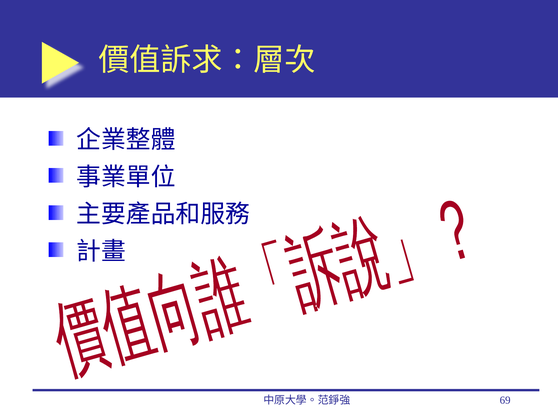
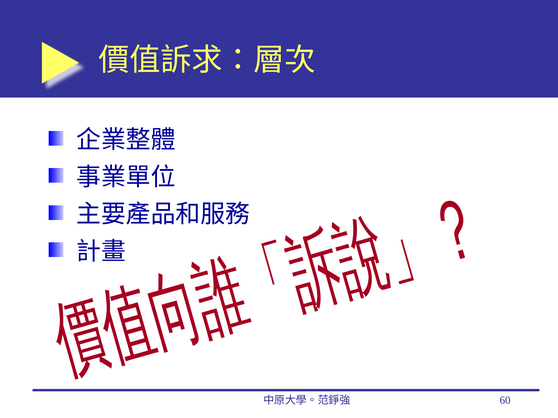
69: 69 -> 60 (505, 401)
